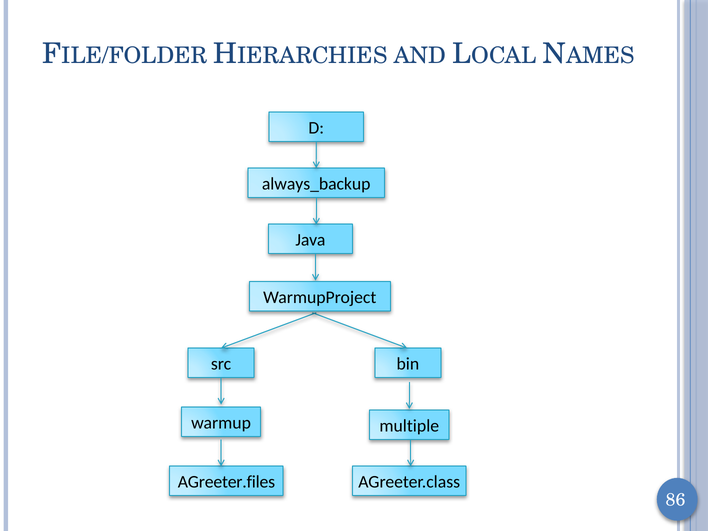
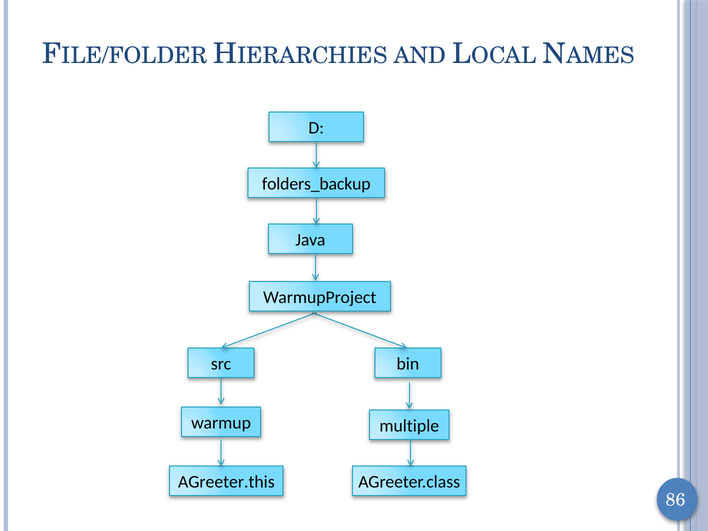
always_backup: always_backup -> folders_backup (316, 184)
AGreeter.files: AGreeter.files -> AGreeter.this (226, 482)
